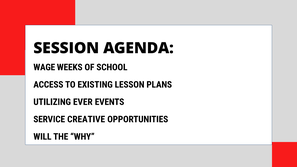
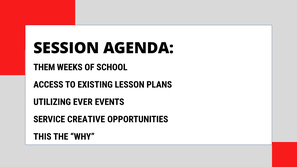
WAGE: WAGE -> THEM (44, 67)
WILL: WILL -> THIS (42, 137)
